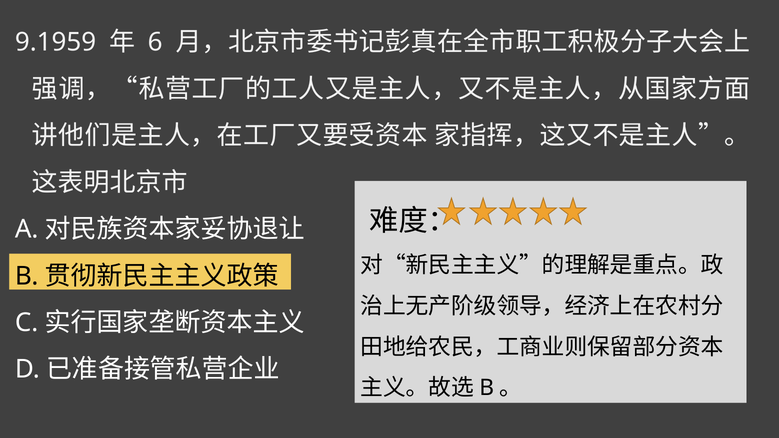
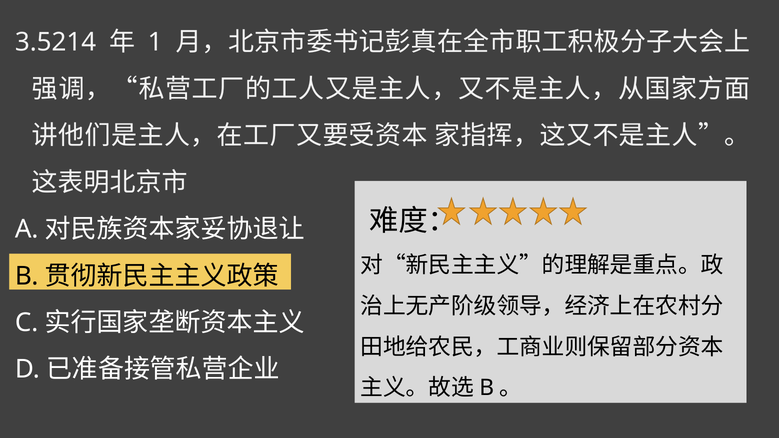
9.1959: 9.1959 -> 3.5214 (56, 42)
6: 6 -> 1 (155, 42)
